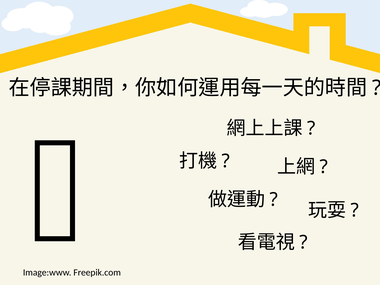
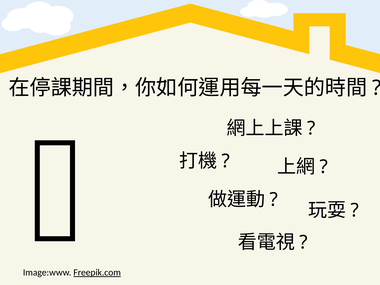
Freepik.com underline: none -> present (97, 273)
